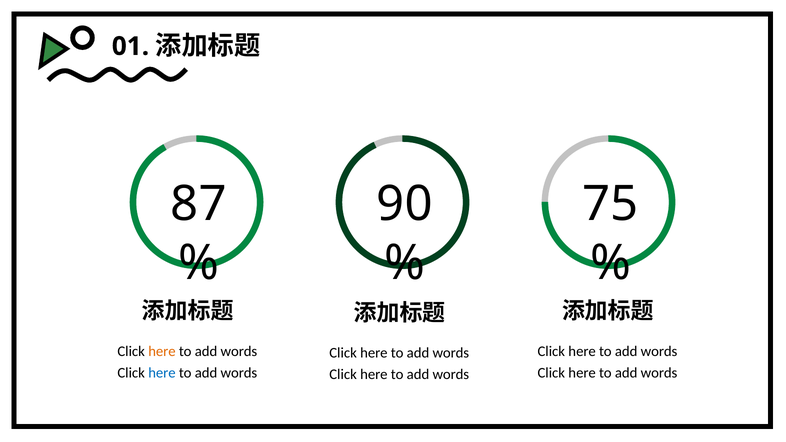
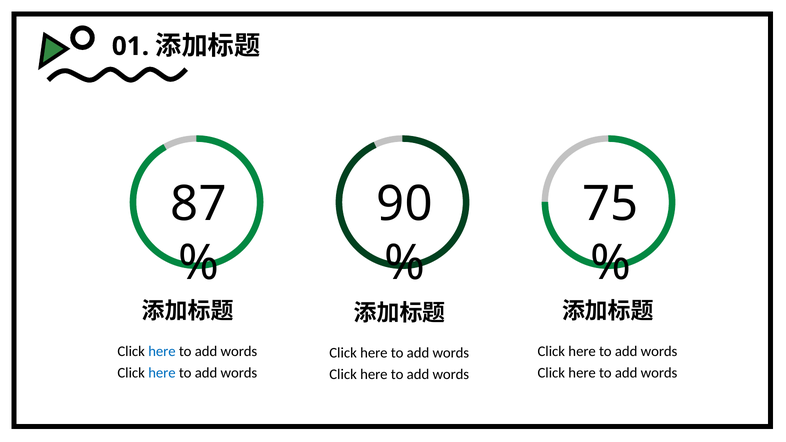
here colour: orange -> blue (162, 351)
